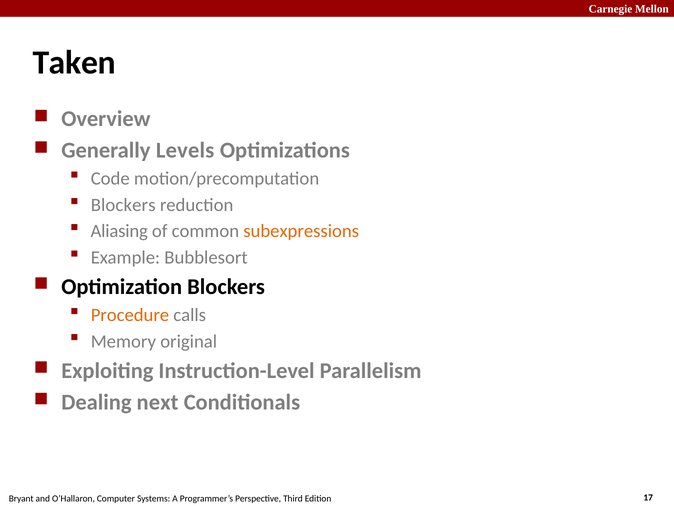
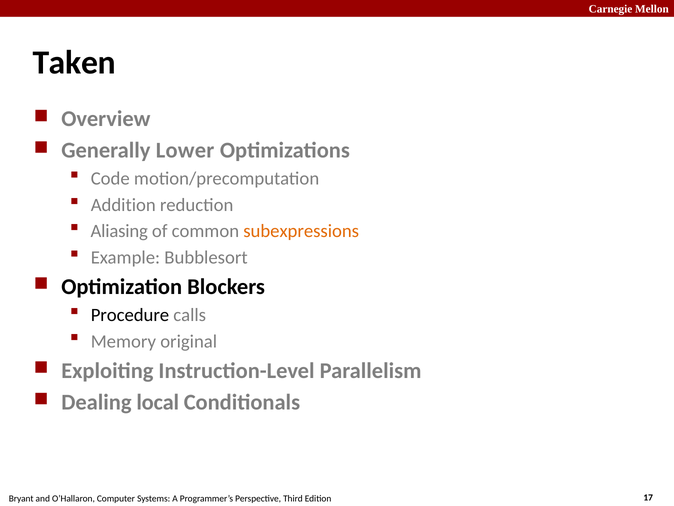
Levels: Levels -> Lower (185, 150)
Blockers: Blockers -> Addition (123, 205)
Procedure colour: orange -> black (130, 315)
next: next -> local (158, 402)
